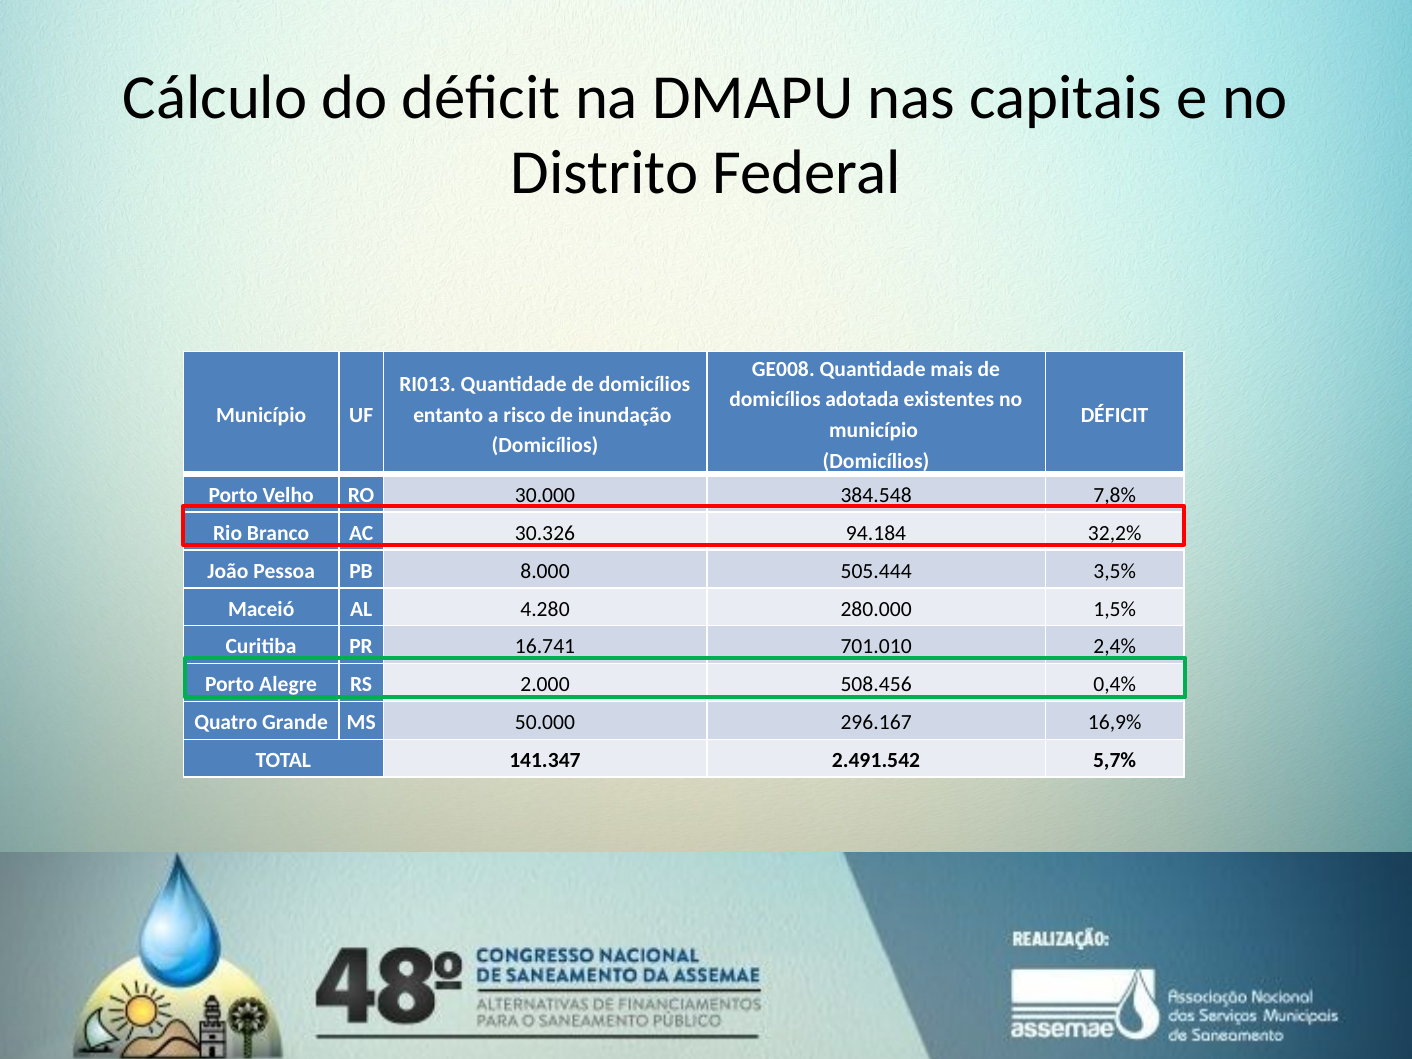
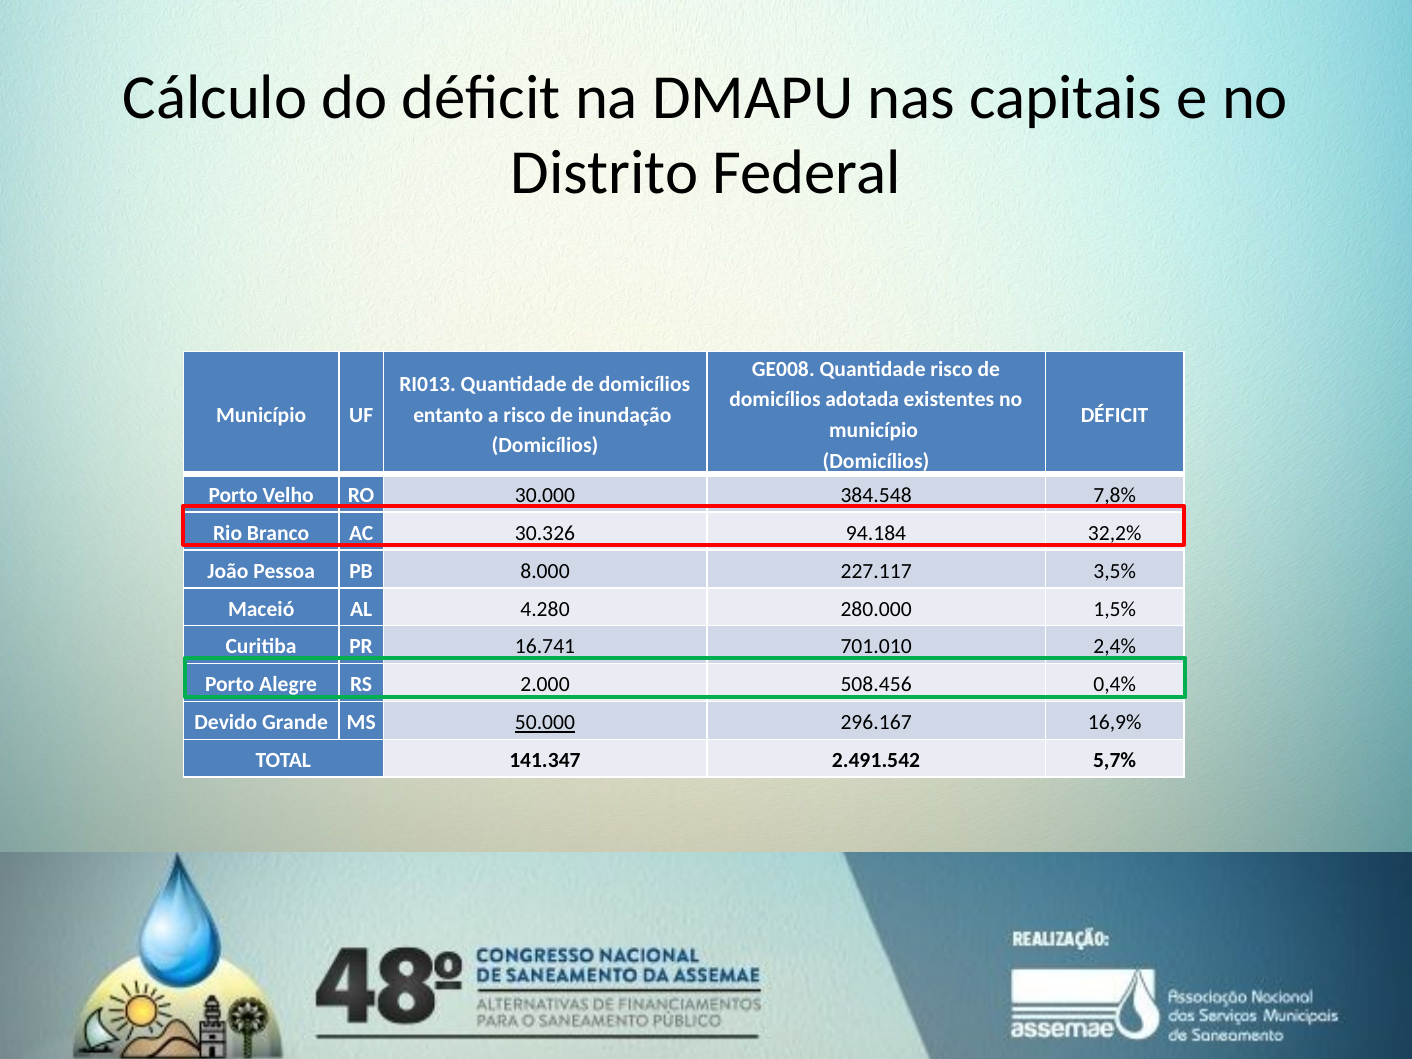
Quantidade mais: mais -> risco (952, 369)
505.444: 505.444 -> 227.117 (876, 571)
Quatro: Quatro -> Devido (226, 723)
50.000 underline: none -> present (545, 723)
